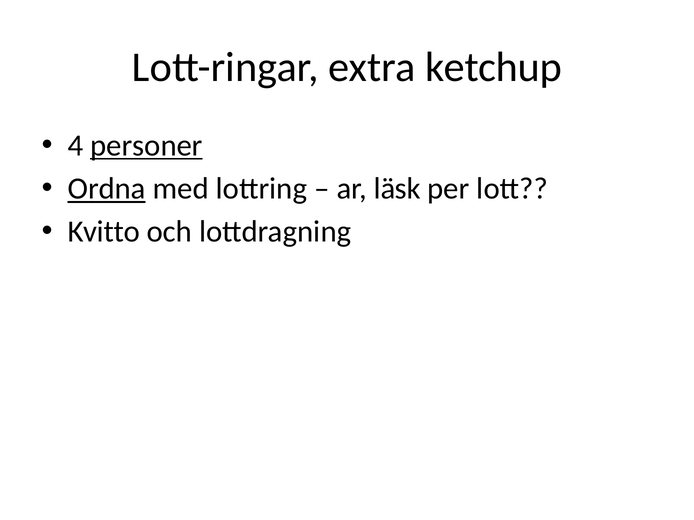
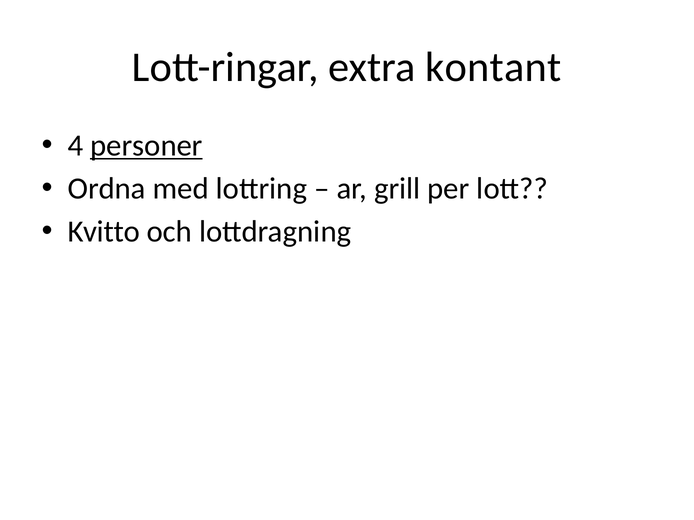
ketchup: ketchup -> kontant (493, 67)
Ordna underline: present -> none (107, 189)
läsk: läsk -> grill (397, 189)
